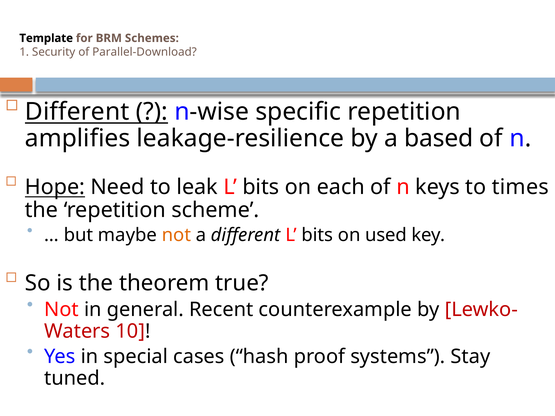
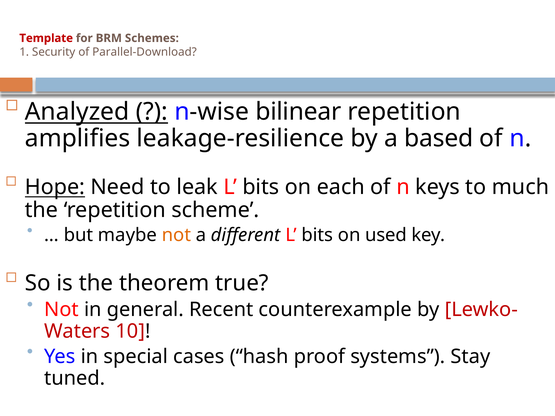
Template colour: black -> red (46, 38)
Different: Different -> Analyzed (77, 112)
specific: specific -> bilinear (298, 112)
times: times -> much (520, 187)
